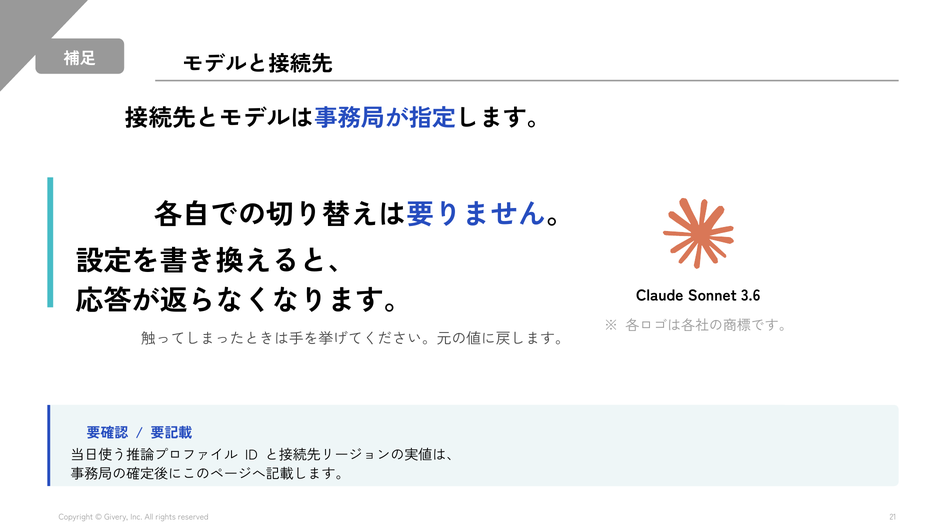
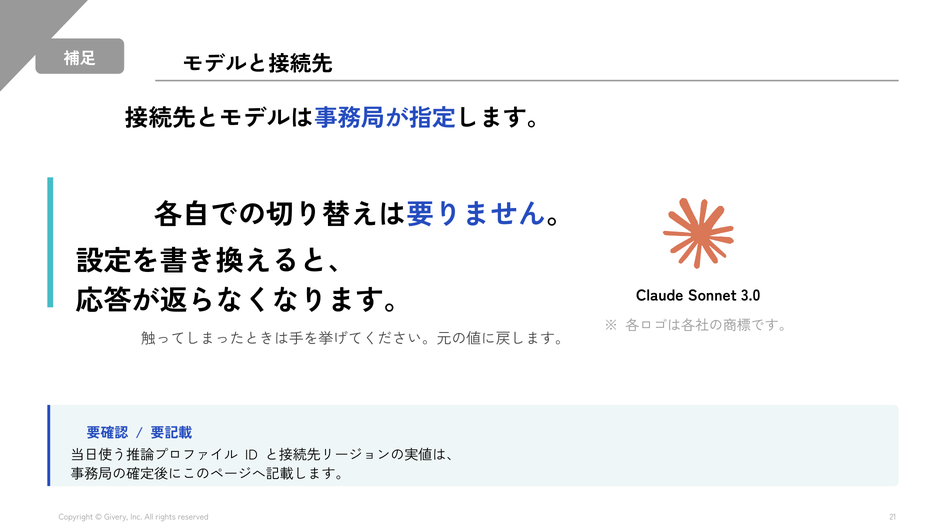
3.6: 3.6 -> 3.0 (751, 296)
